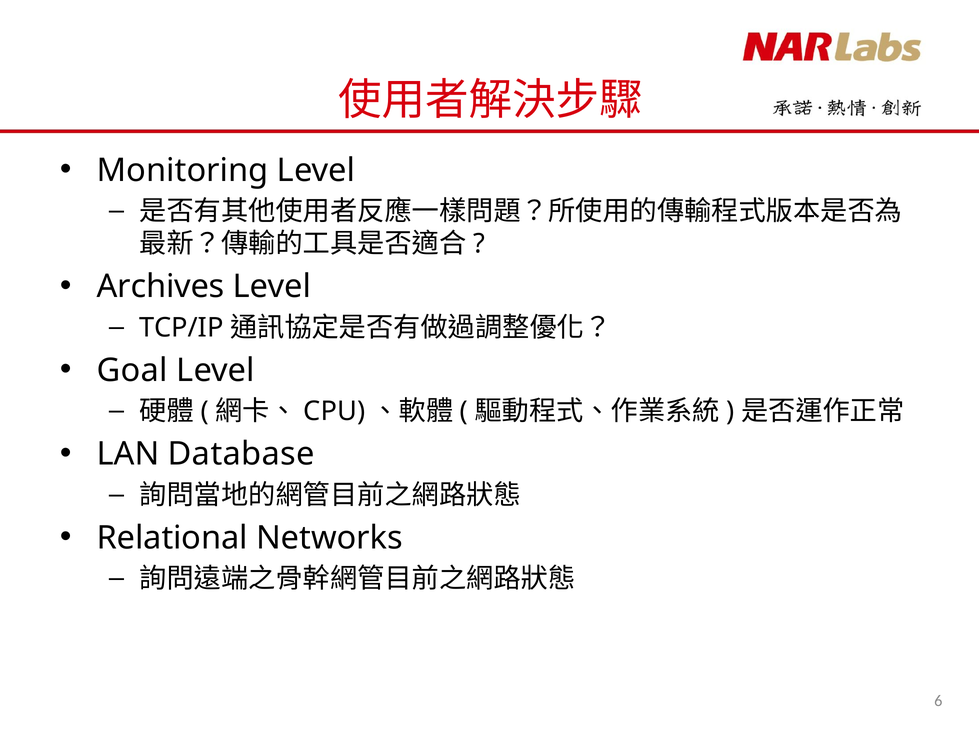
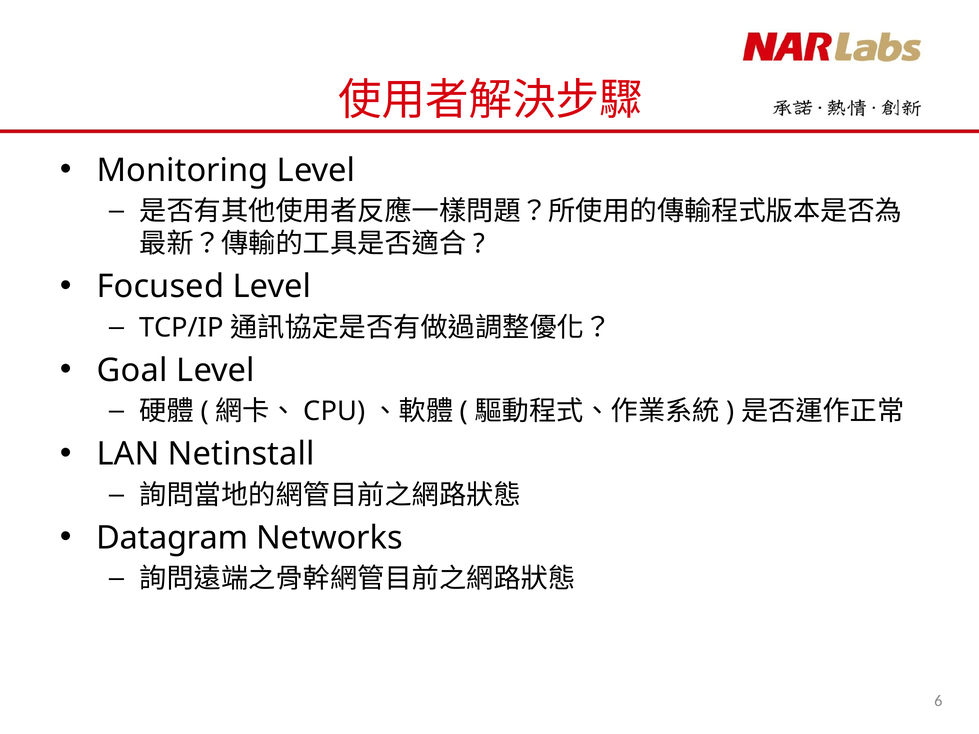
Archives: Archives -> Focused (160, 287)
Database: Database -> Netinstall (241, 454)
Relational: Relational -> Datagram (172, 538)
